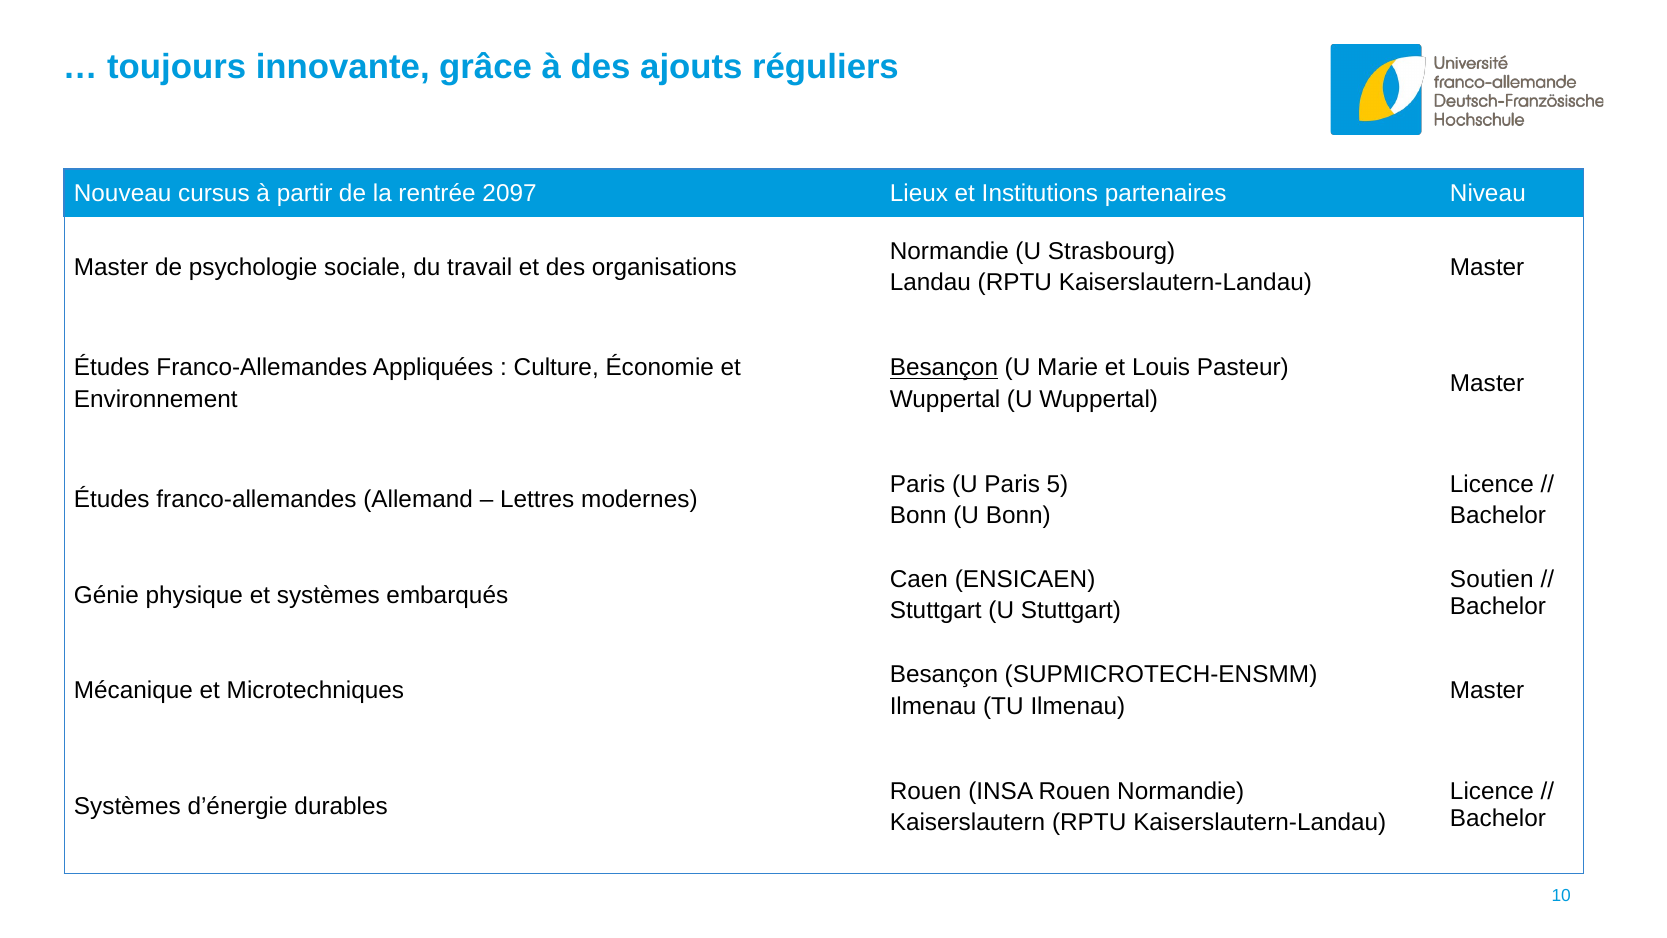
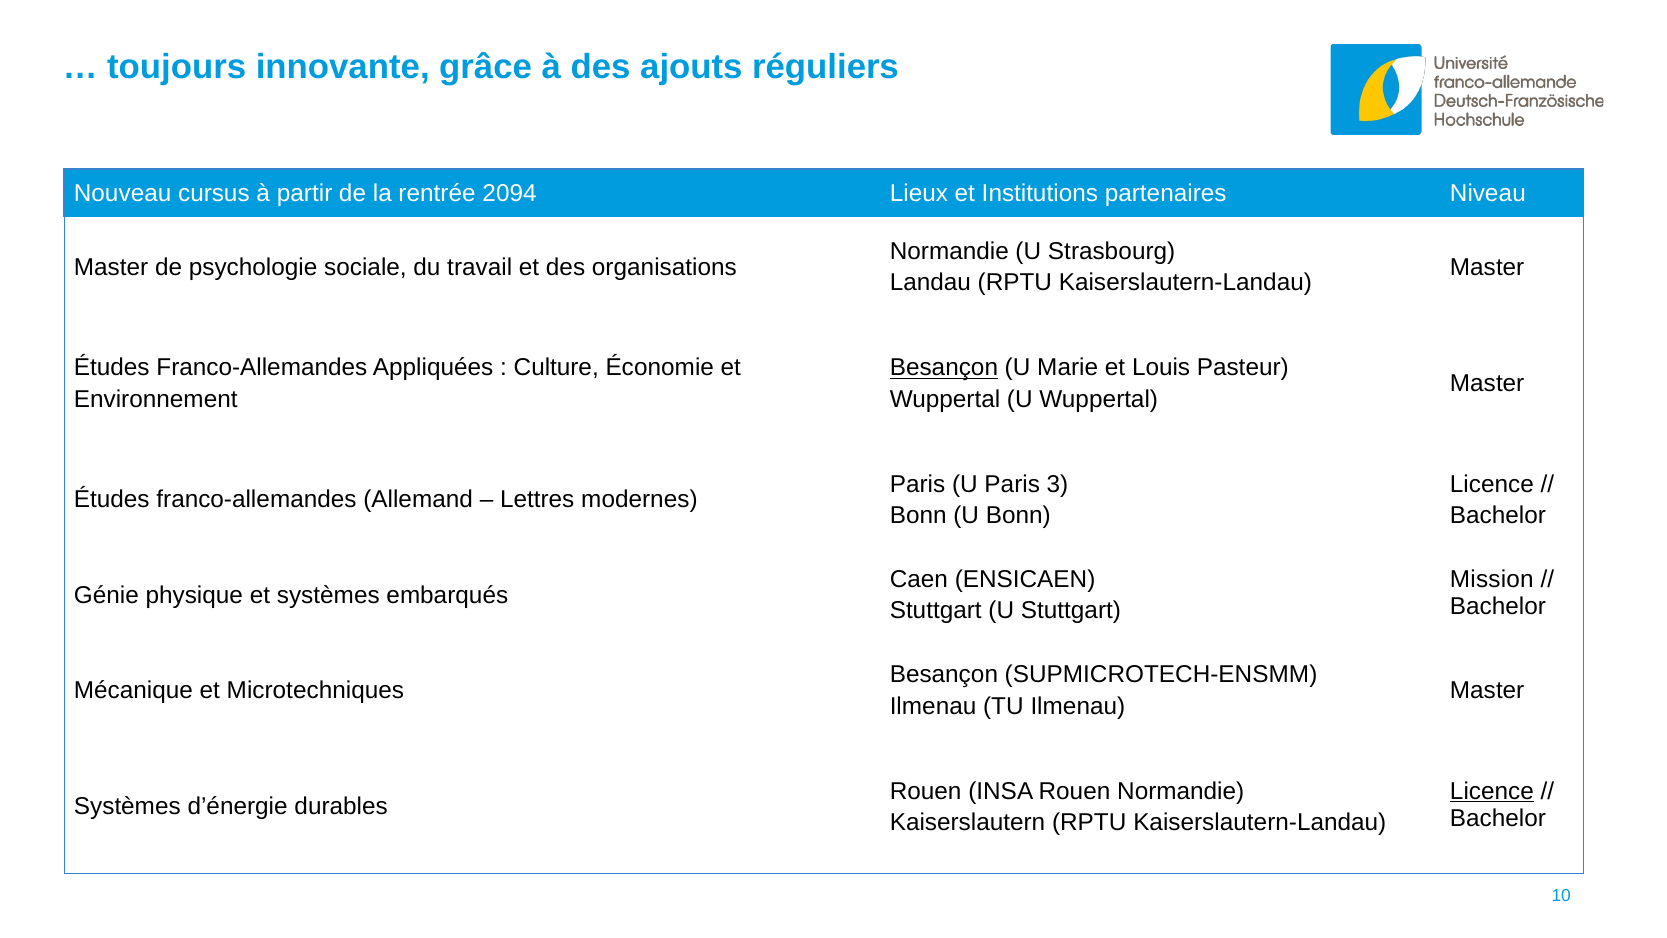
2097: 2097 -> 2094 (510, 193)
5: 5 -> 3 (1057, 484)
Soutien: Soutien -> Mission (1492, 579)
Licence underline: none -> present (1492, 791)
